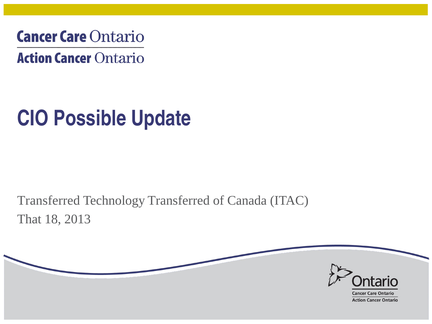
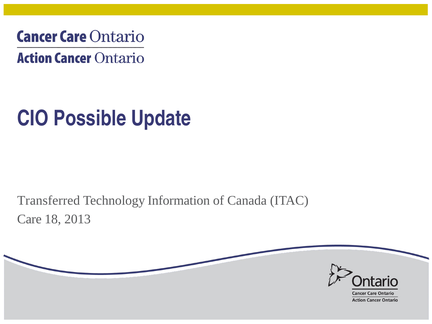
Technology Transferred: Transferred -> Information (179, 201)
That: That -> Care (29, 219)
